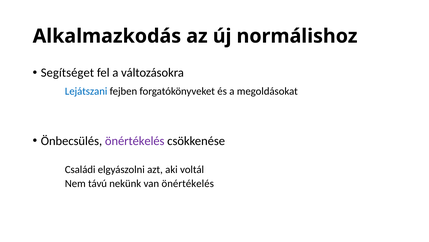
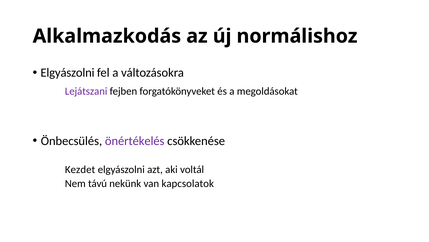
Segítséget: Segítséget -> Elgyászolni (68, 73)
Lejátszani colour: blue -> purple (86, 91)
Családi: Családi -> Kezdet (80, 169)
van önértékelés: önértékelés -> kapcsolatok (188, 183)
